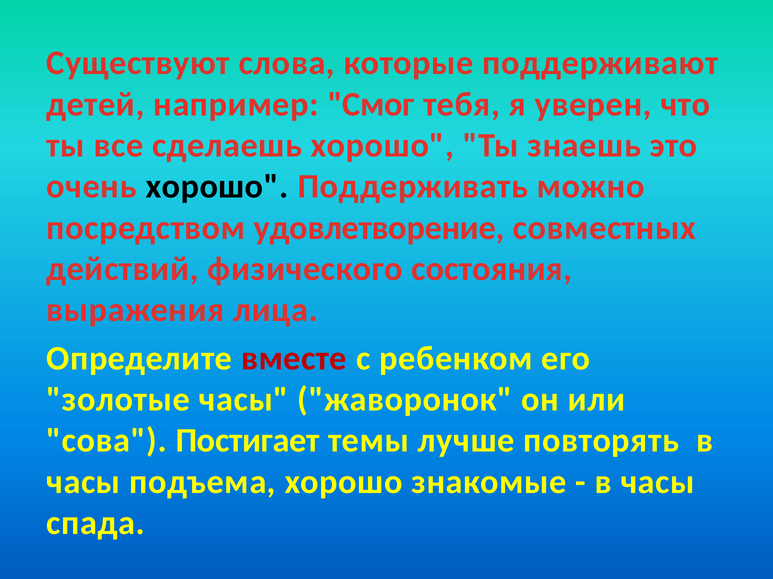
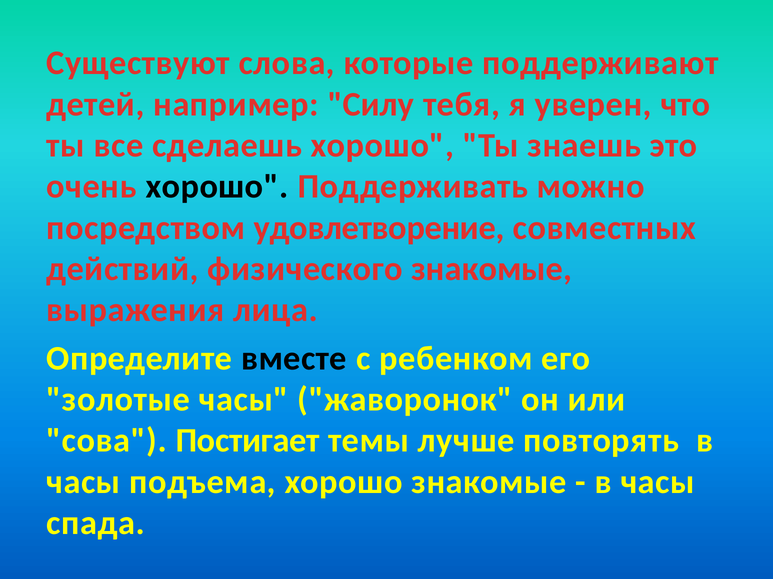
Смог: Смог -> Силу (371, 104)
физического состояния: состояния -> знакомые (492, 269)
вместе colour: red -> black (294, 359)
